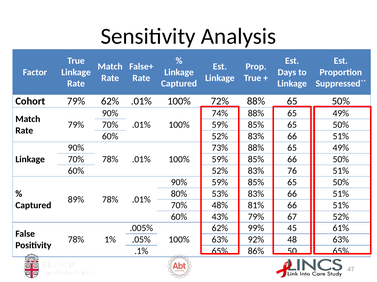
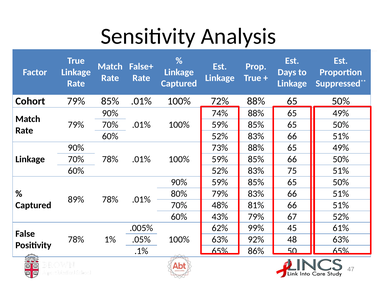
79% 62%: 62% -> 85% (110, 101)
76: 76 -> 75 (292, 171)
80% 53%: 53% -> 79% (220, 194)
